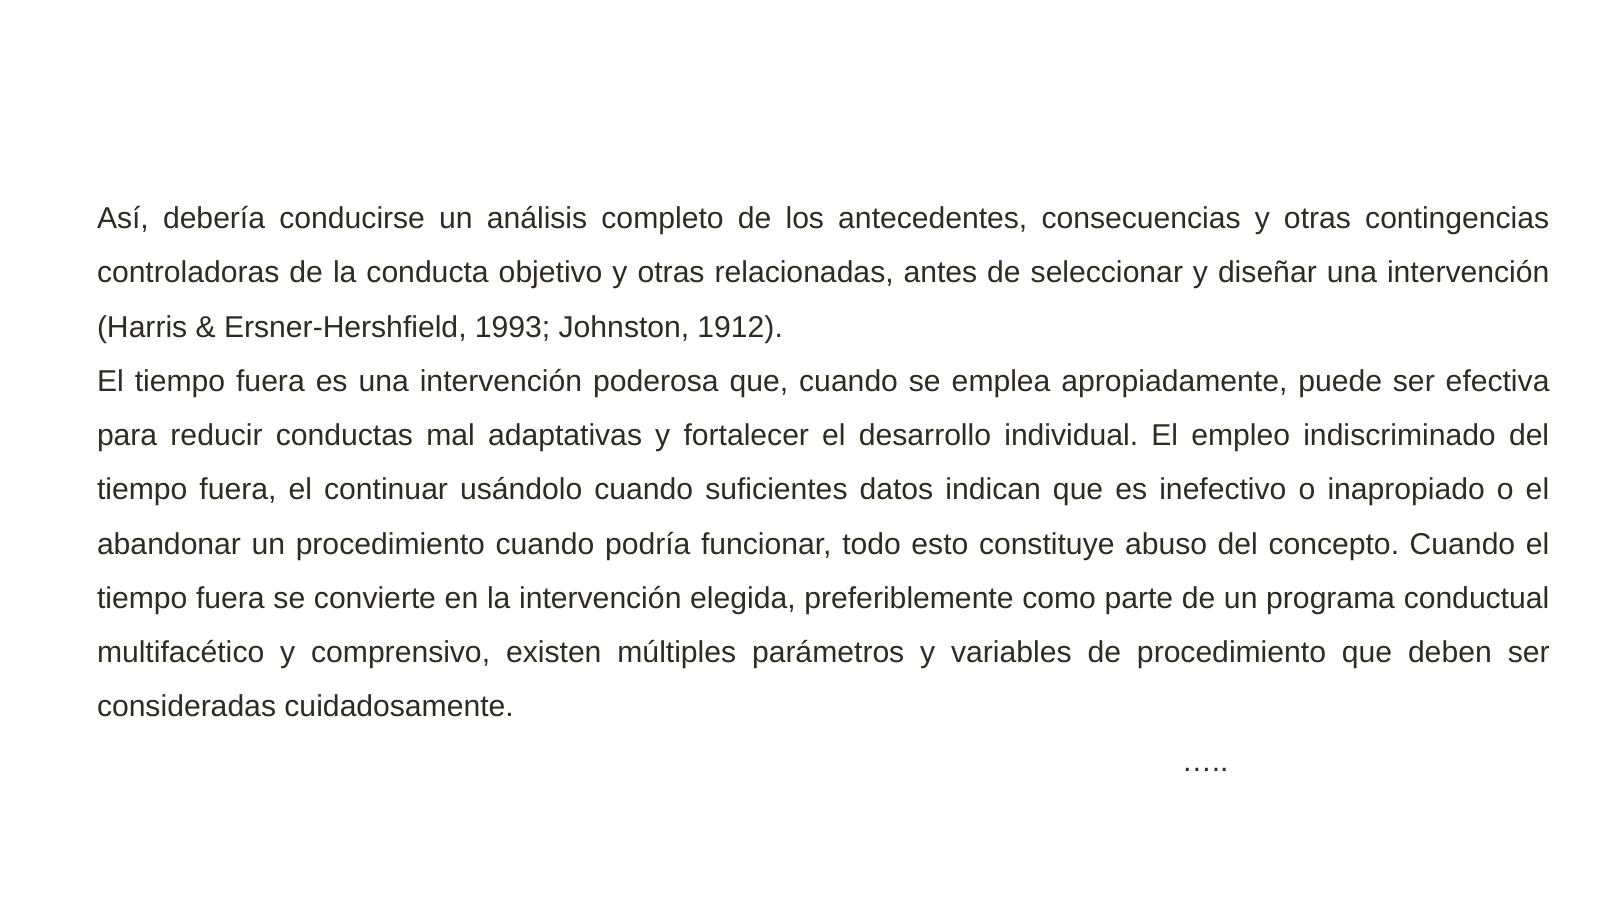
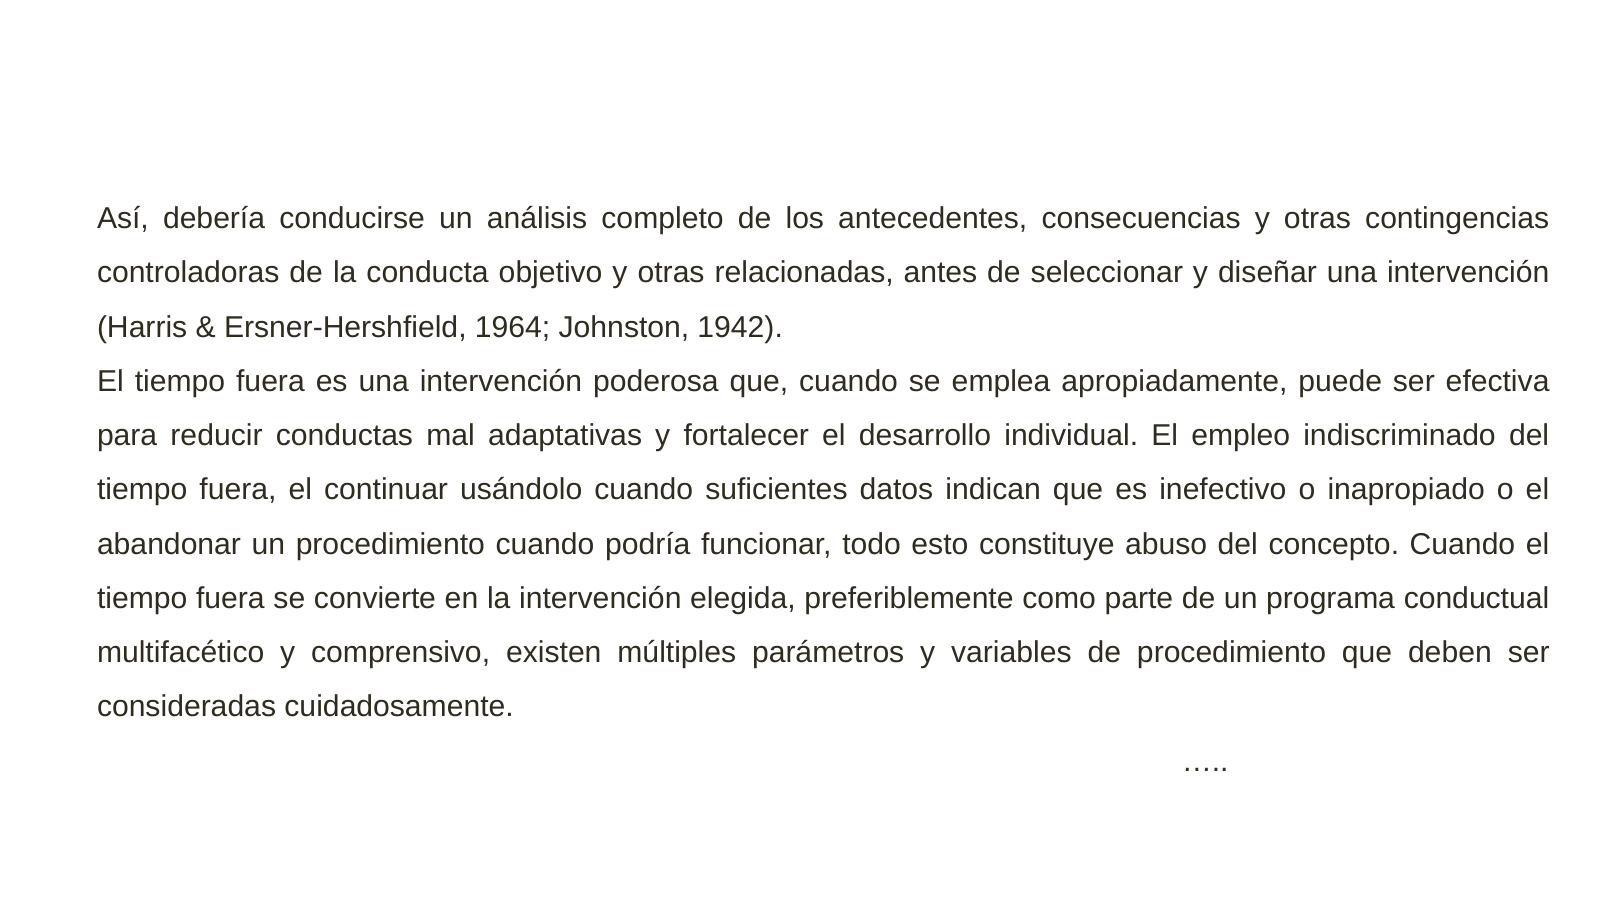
1993: 1993 -> 1964 (513, 327)
1912: 1912 -> 1942 (740, 327)
